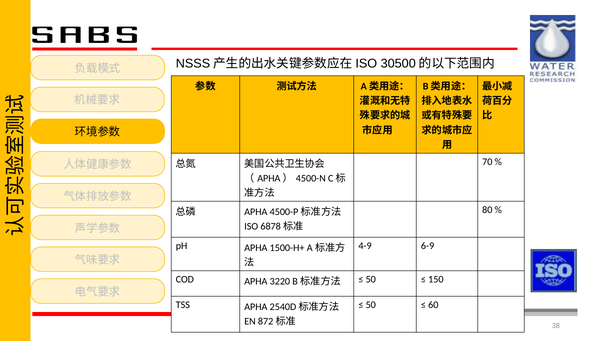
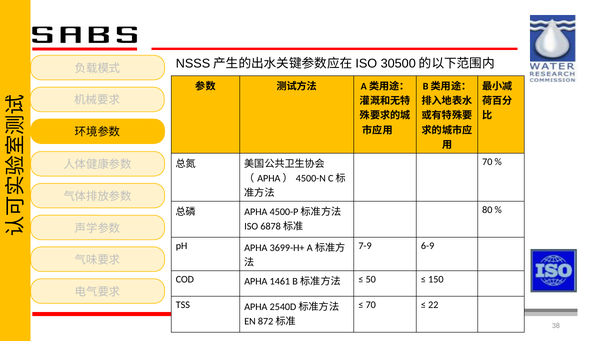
1500-H+: 1500-H+ -> 3699-H+ (287, 248)
4-9: 4-9 -> 7-9 (365, 246)
3220: 3220 -> 1461 (280, 281)
50: 50 -> 70 (371, 305)
60: 60 -> 22 (433, 305)
